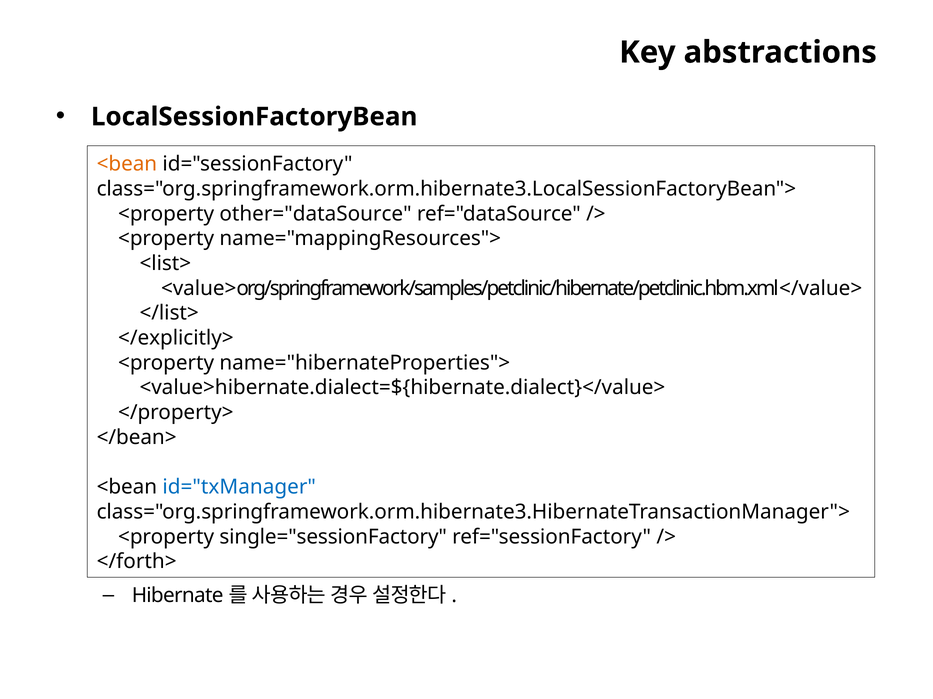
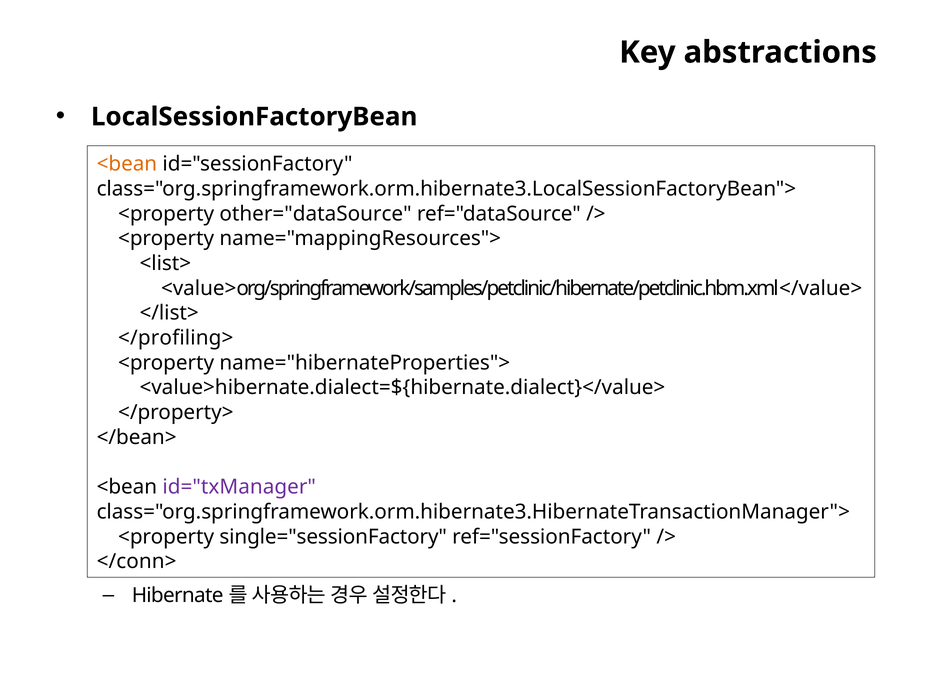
</explicitly>: </explicitly> -> </profiling> (176, 338)
id="txManager colour: blue -> purple (239, 488)
</forth>: </forth> -> </conn> (137, 562)
